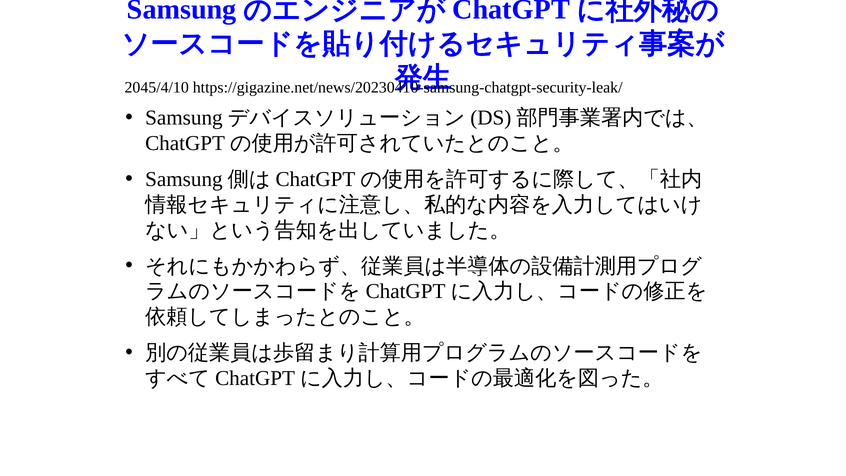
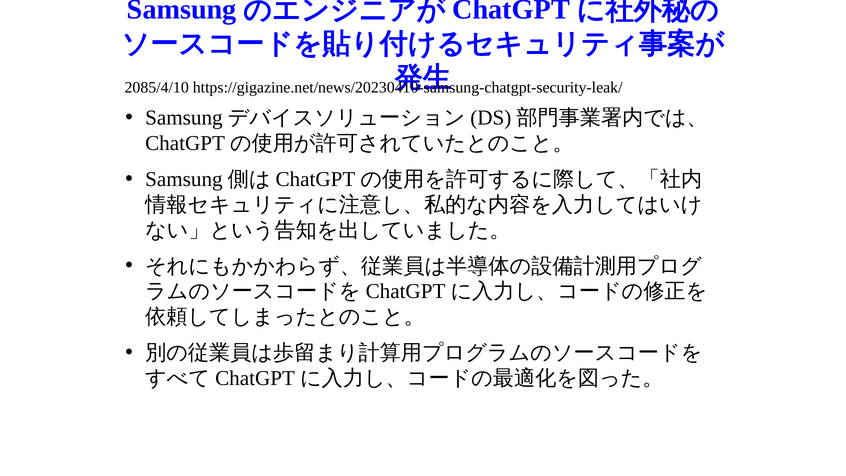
2045/4/10: 2045/4/10 -> 2085/4/10 (157, 87)
